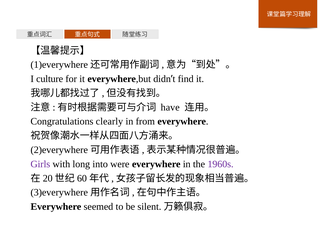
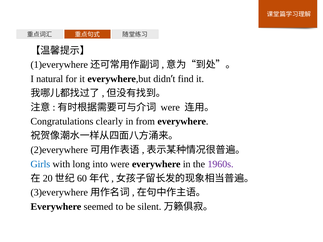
culture: culture -> natural (50, 79)
have: have -> were (170, 107)
Girls colour: purple -> blue (40, 164)
